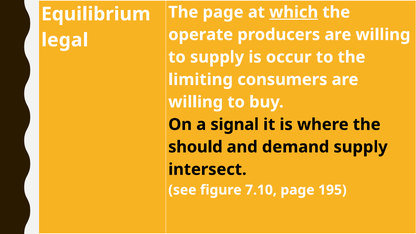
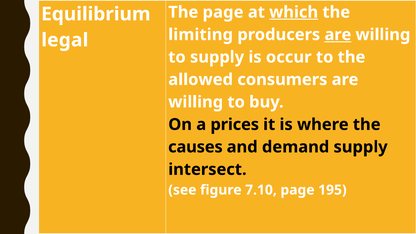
operate: operate -> limiting (201, 35)
are underline: none -> present (338, 35)
limiting: limiting -> allowed (201, 80)
signal: signal -> prices (235, 125)
should: should -> causes (195, 147)
